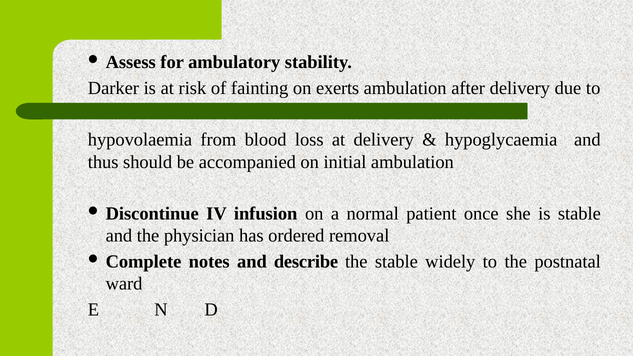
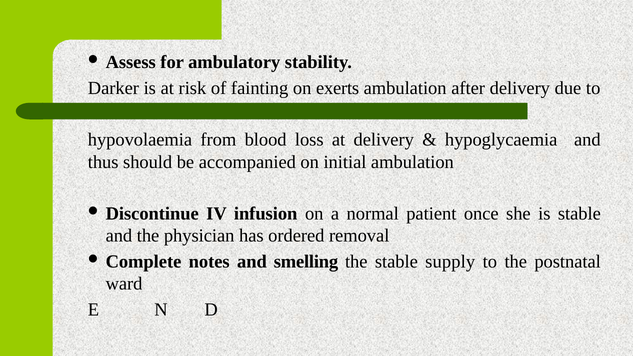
describe: describe -> smelling (306, 262)
widely: widely -> supply (450, 262)
